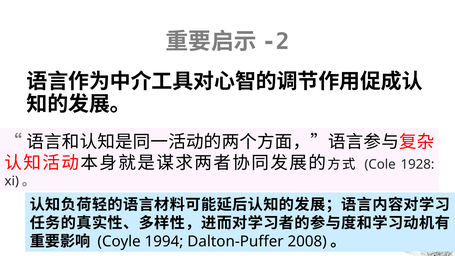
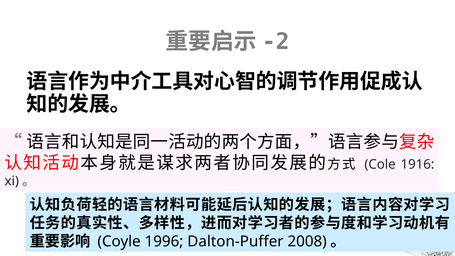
1928: 1928 -> 1916 (418, 164)
1994: 1994 -> 1996 (164, 241)
